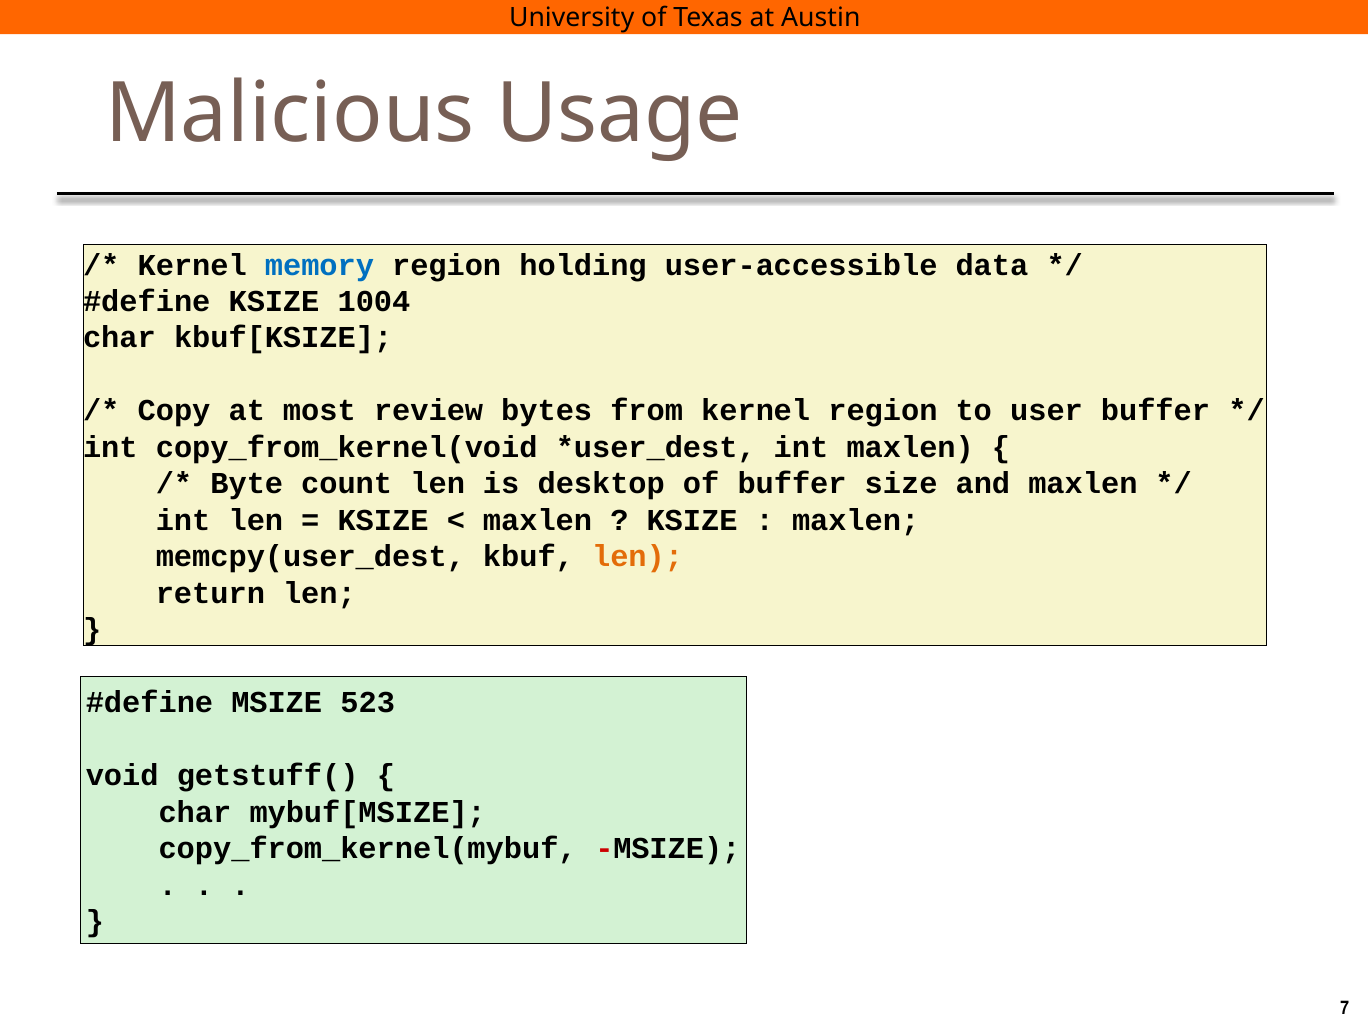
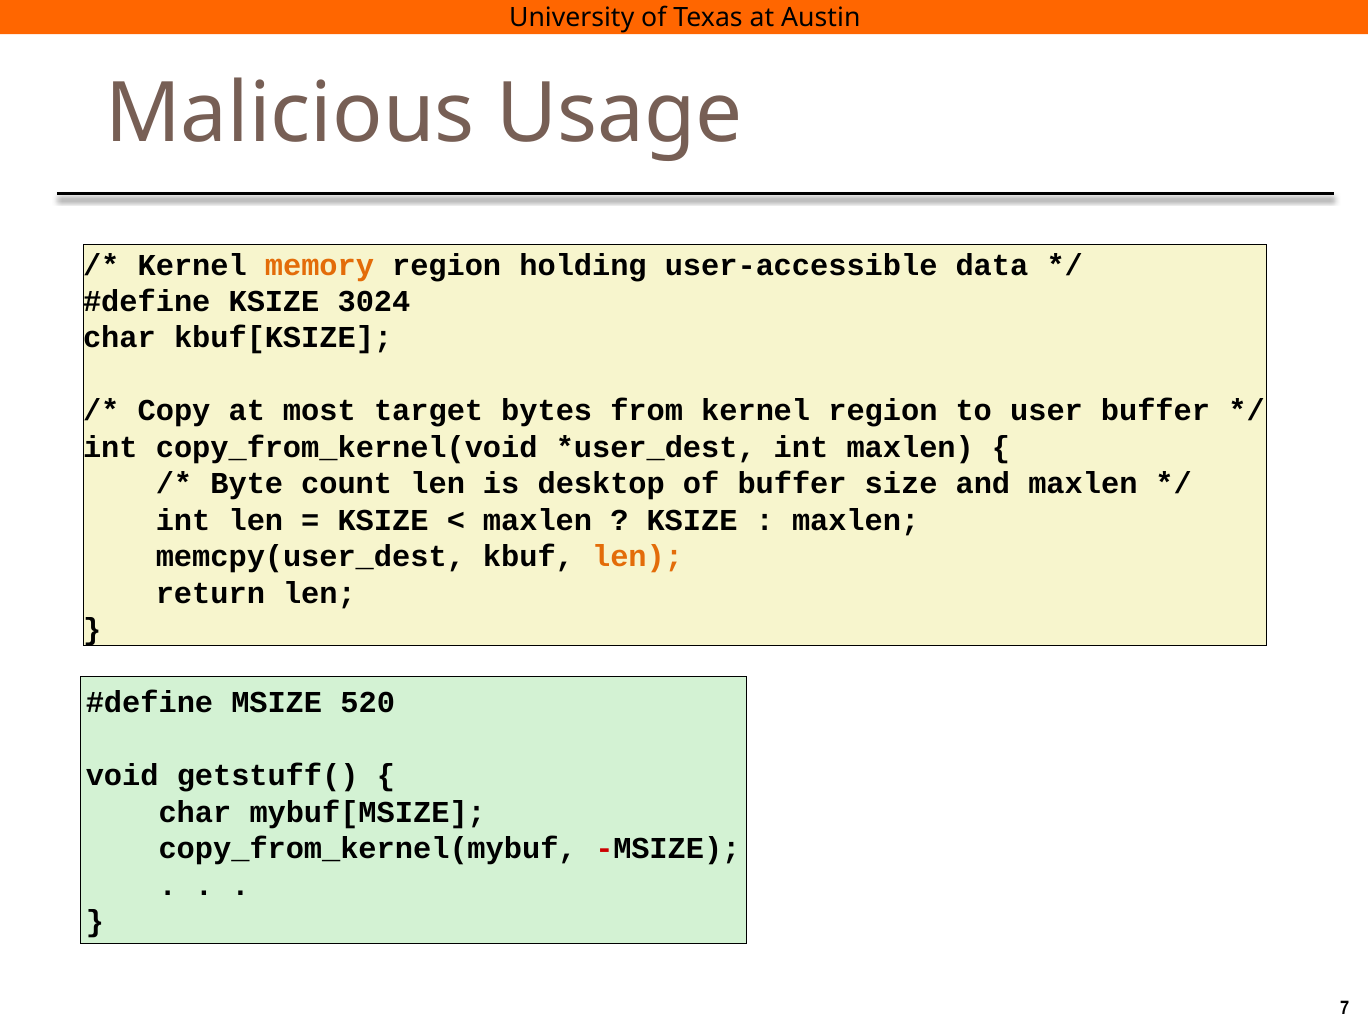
memory colour: blue -> orange (320, 265)
1004: 1004 -> 3024 (374, 301)
review: review -> target (429, 411)
523: 523 -> 520 (368, 703)
